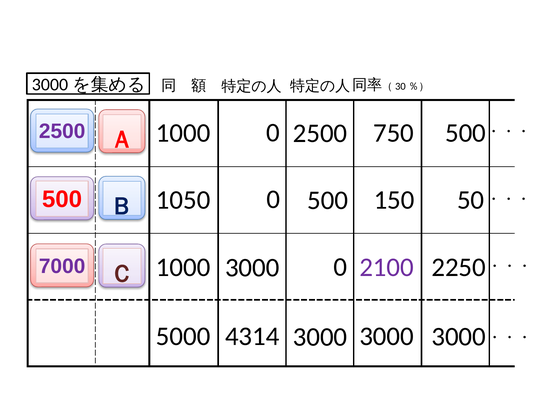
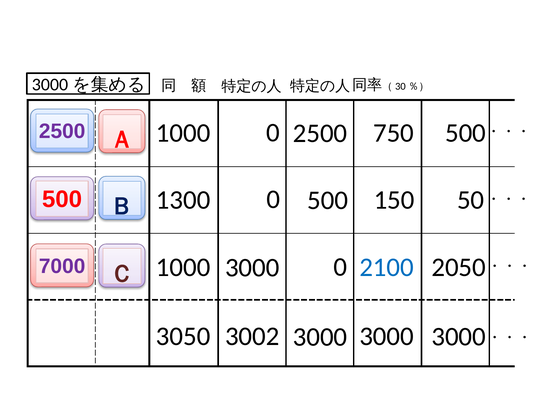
1050: 1050 -> 1300 (183, 200)
2100 colour: purple -> blue (387, 268)
2250: 2250 -> 2050 (459, 268)
5000: 5000 -> 3050 (183, 337)
4314: 4314 -> 3002 (252, 337)
